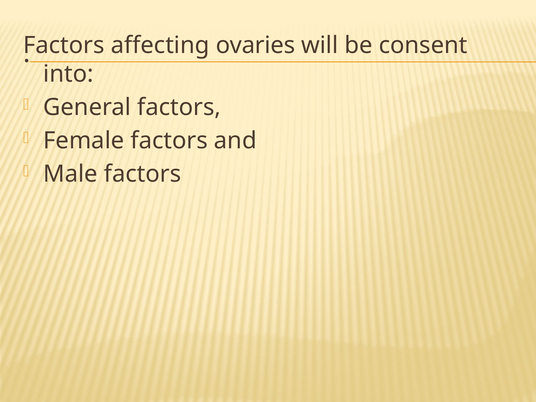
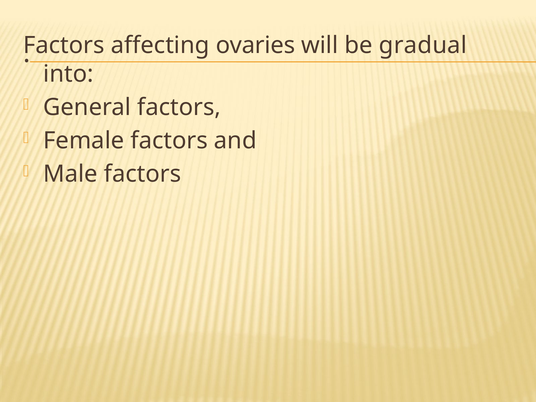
consent: consent -> gradual (423, 45)
